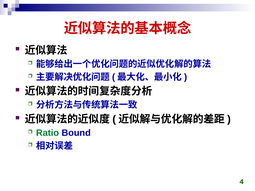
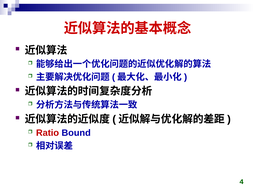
Ratio colour: green -> red (48, 133)
